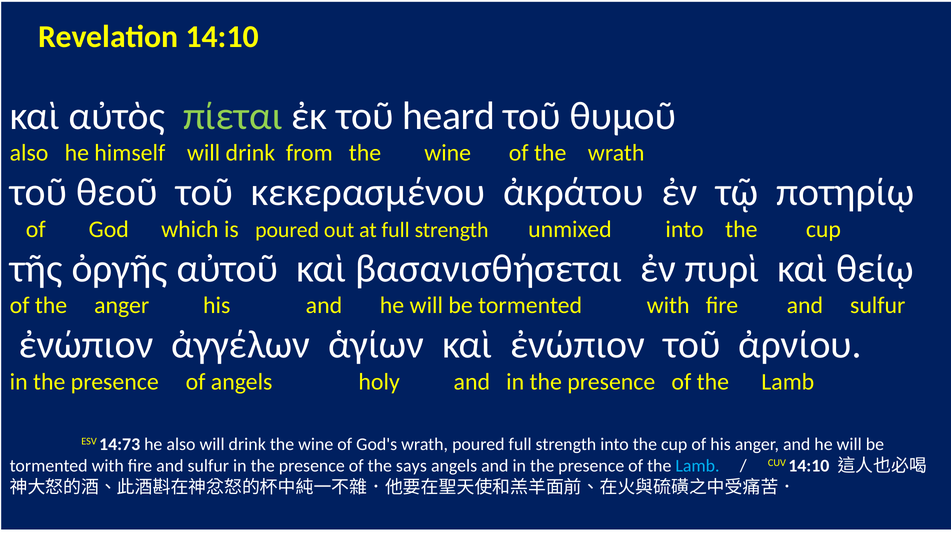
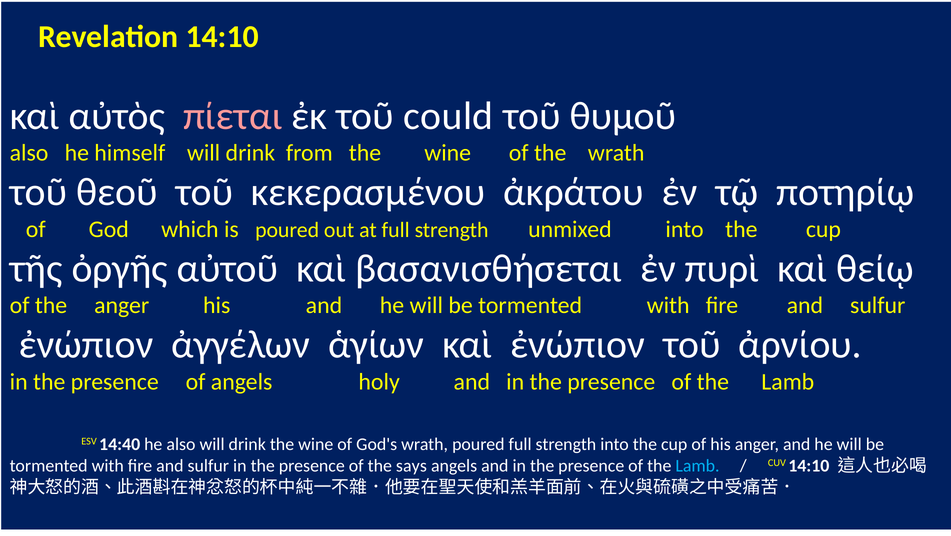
πίεται colour: light green -> pink (233, 116)
heard: heard -> could (448, 116)
14:73: 14:73 -> 14:40 (120, 445)
